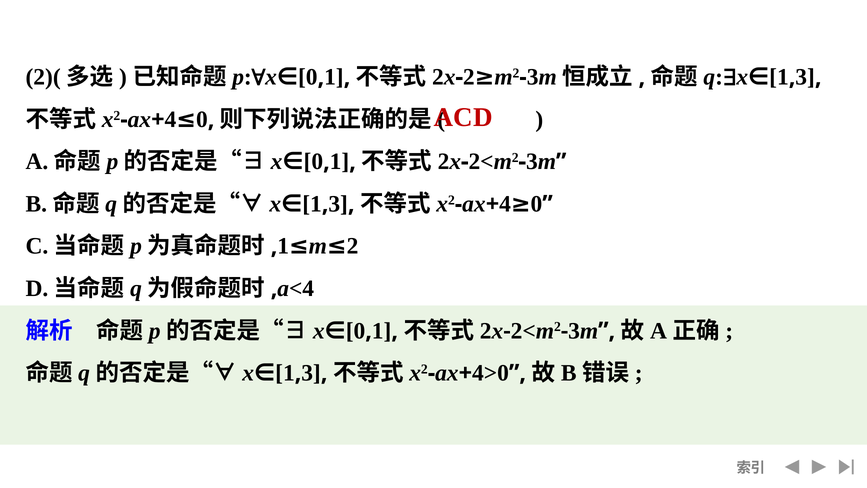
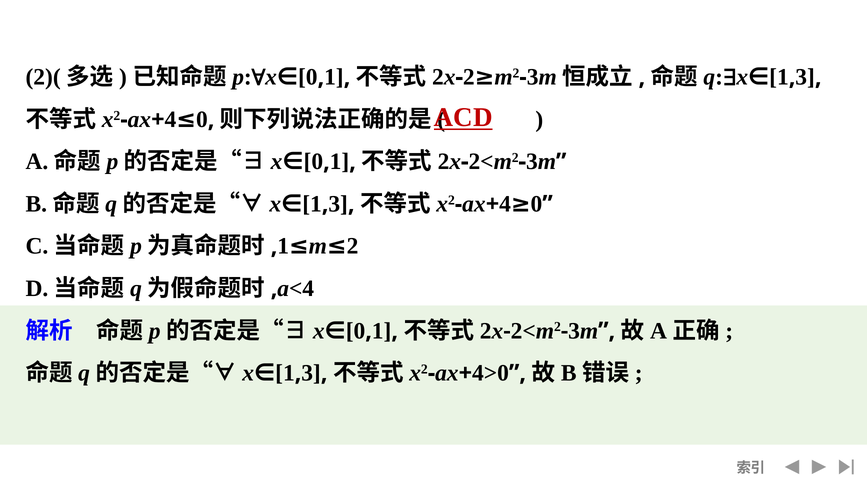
ACD underline: none -> present (463, 117)
